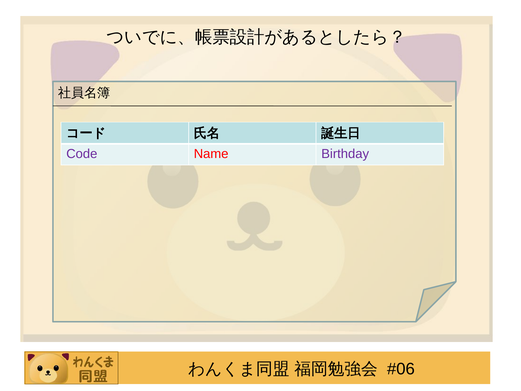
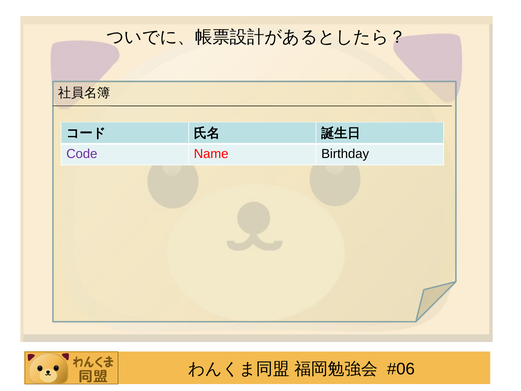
Birthday colour: purple -> black (345, 154)
